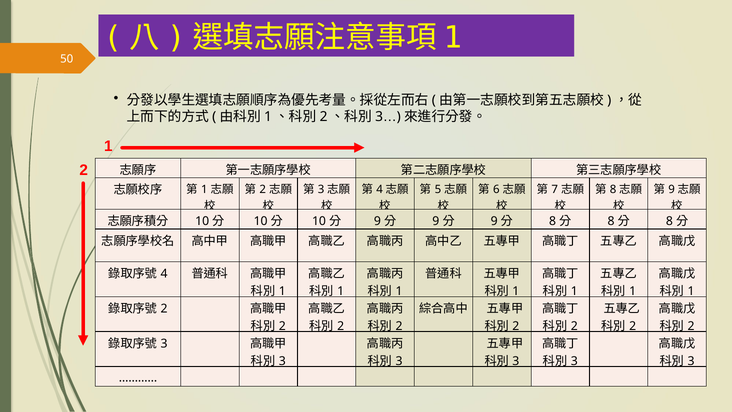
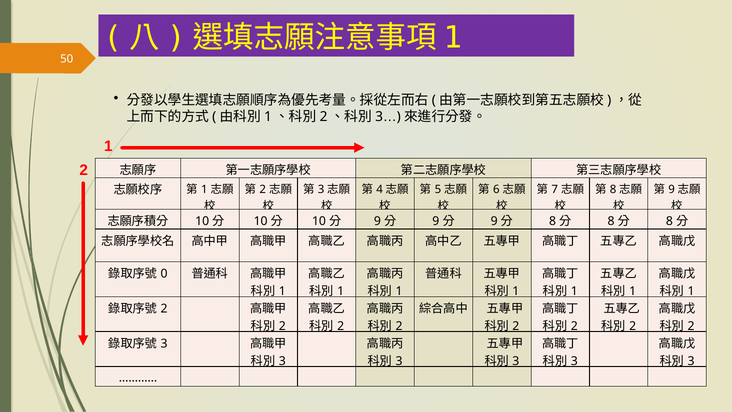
4: 4 -> 0 (164, 274)
